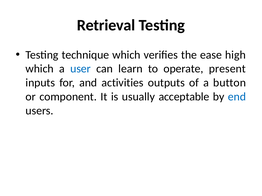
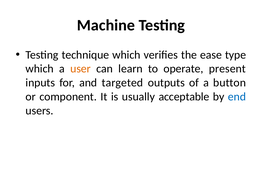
Retrieval: Retrieval -> Machine (106, 25)
high: high -> type (236, 55)
user colour: blue -> orange (81, 69)
activities: activities -> targeted (122, 83)
